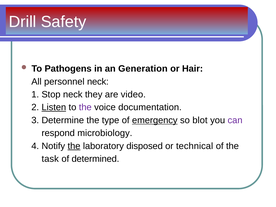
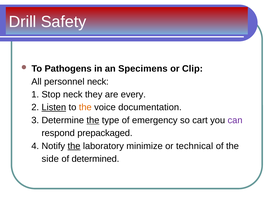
Generation: Generation -> Specimens (143, 69)
Hair: Hair -> Clip (192, 69)
video: video -> every (133, 94)
the colour: purple -> orange (85, 107)
the underline: none -> present (93, 120)
emergency underline: present -> none (155, 120)
blot: blot -> cart (200, 120)
microbiology: microbiology -> prepackaged (105, 133)
disposed: disposed -> minimize (145, 146)
task: task -> side (50, 159)
